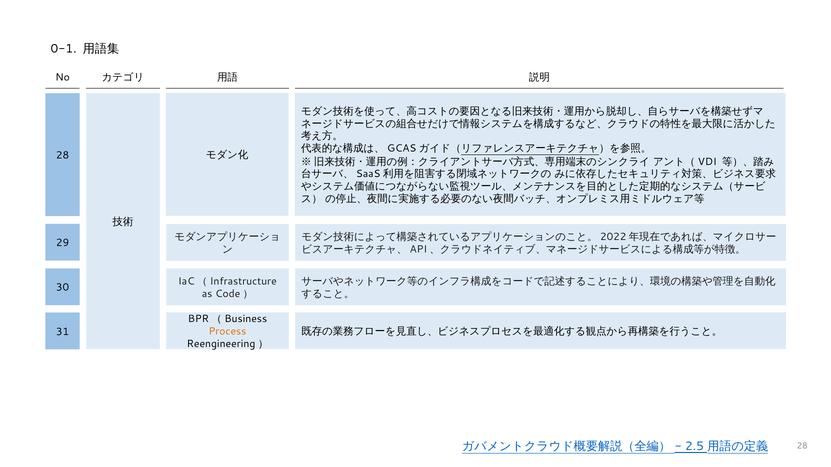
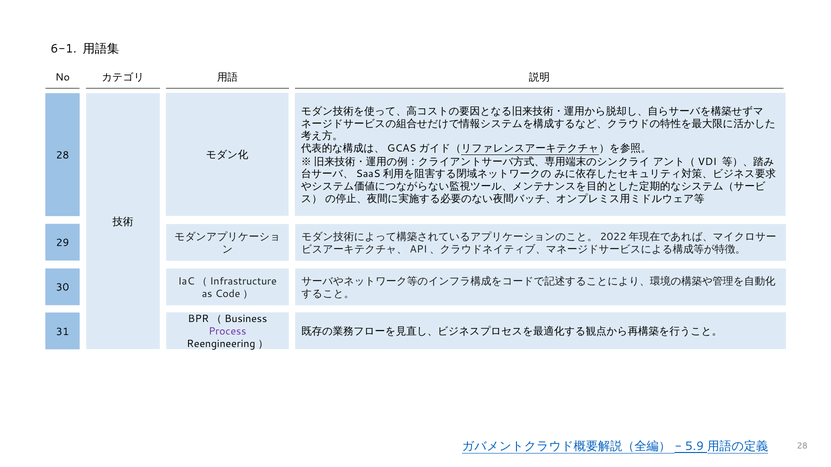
0-1: 0-1 -> 6-1 (64, 49)
Process colour: orange -> purple (227, 332)
2.5: 2.5 -> 5.9 (694, 447)
